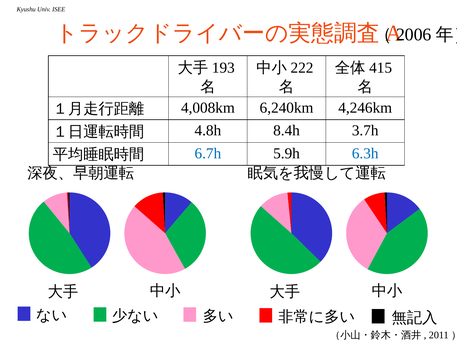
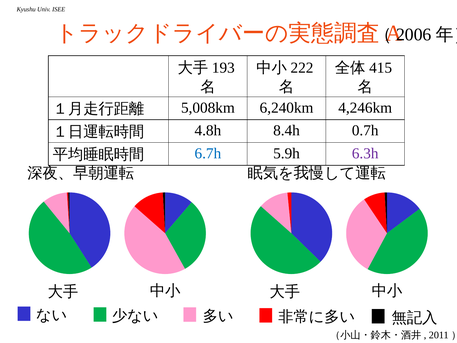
4,008km: 4,008km -> 5,008km (208, 108)
3.7h: 3.7h -> 0.7h (365, 130)
6.3h colour: blue -> purple (365, 153)
